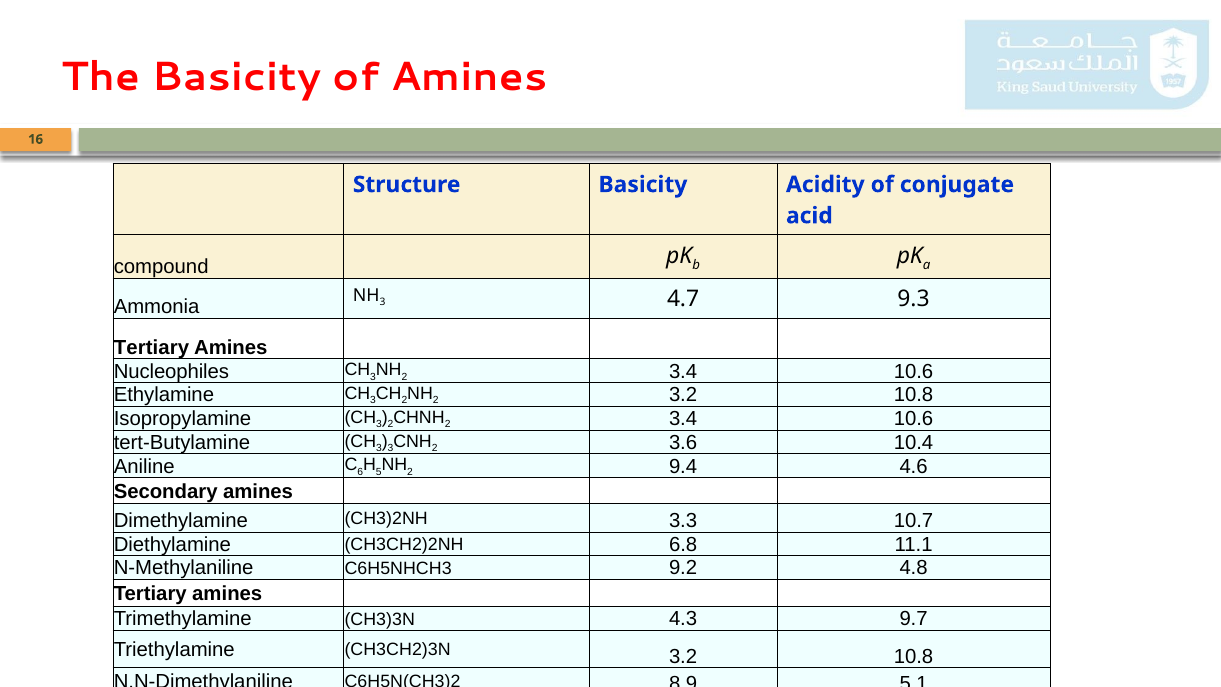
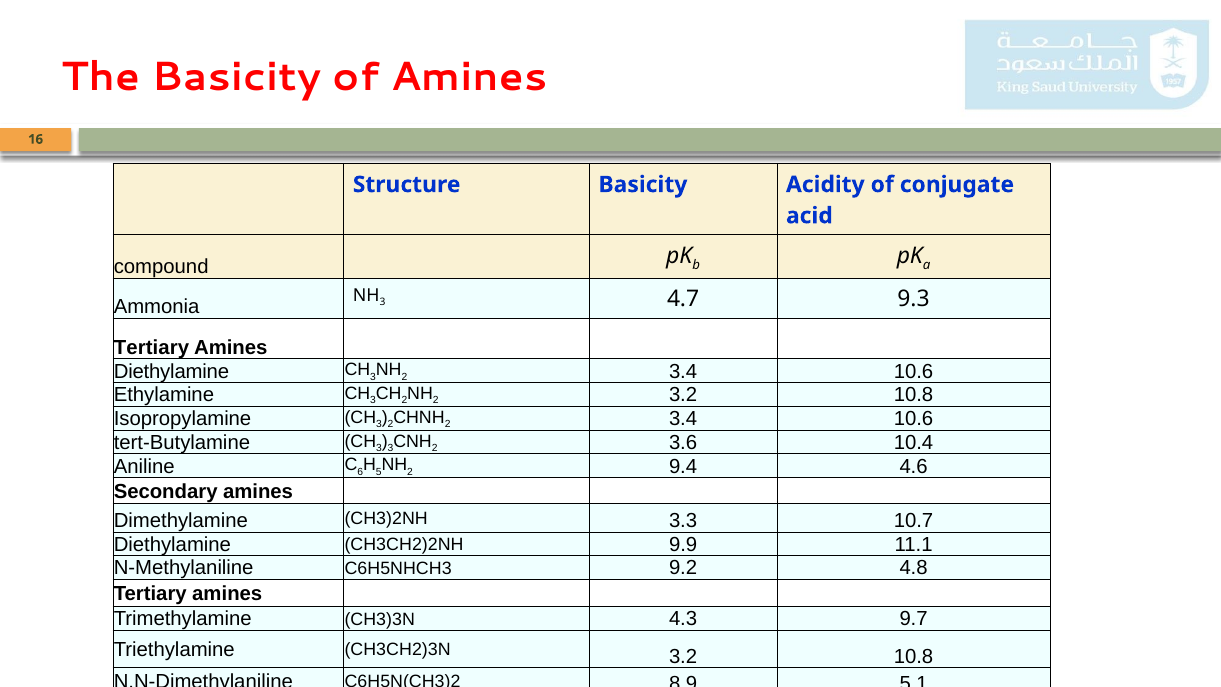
Nucleophiles: Nucleophiles -> Diethylamine (171, 371)
6.8: 6.8 -> 9.9 (683, 544)
